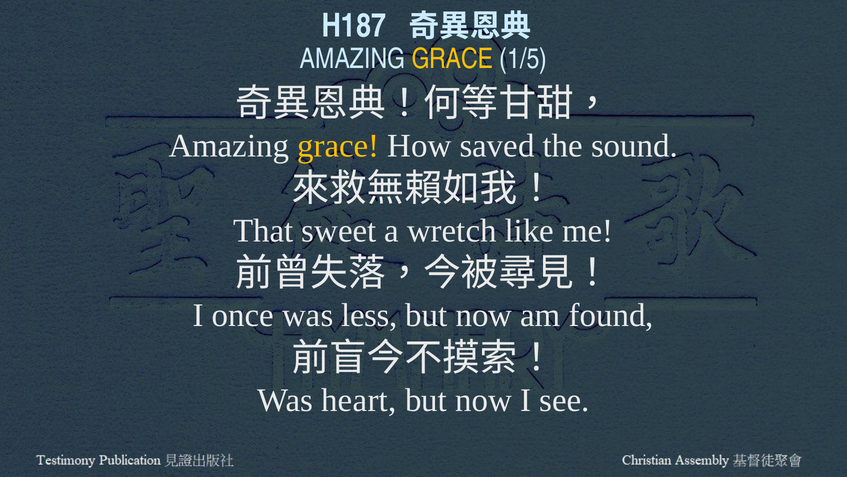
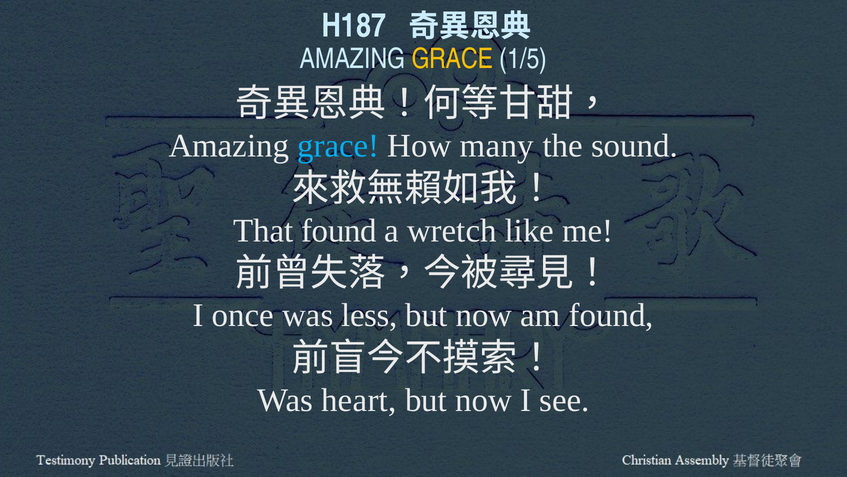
grace colour: yellow -> light blue (338, 146)
saved: saved -> many (497, 146)
That sweet: sweet -> found (339, 230)
